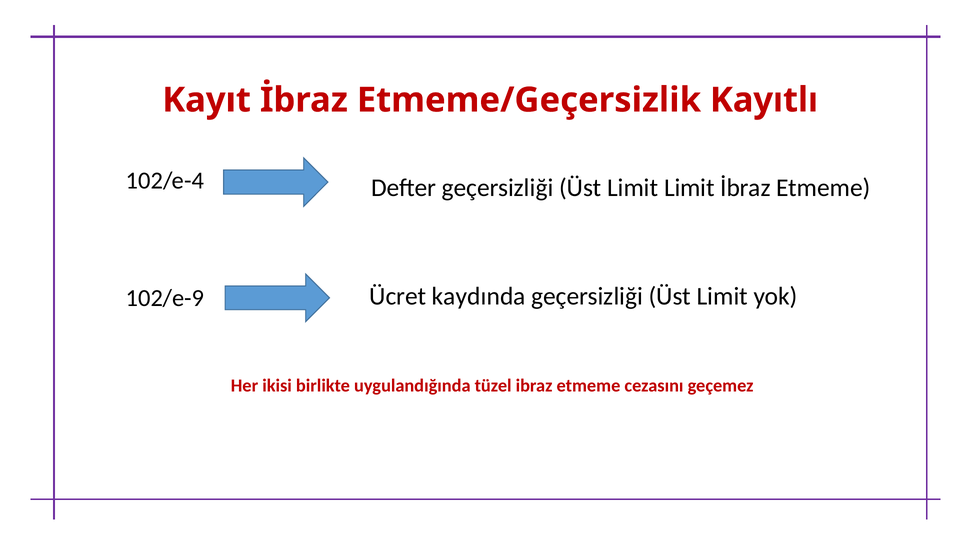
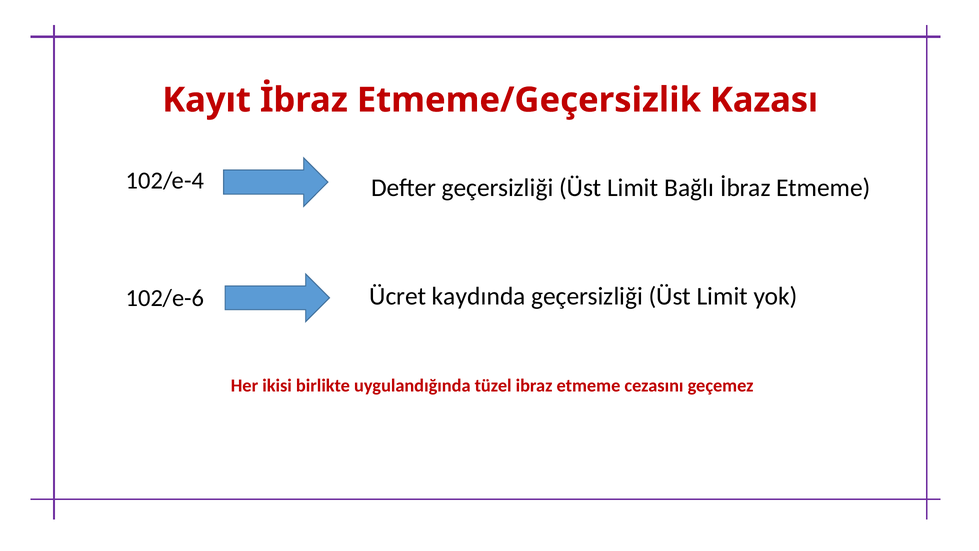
Kayıtlı: Kayıtlı -> Kazası (764, 100)
Limit Limit: Limit -> Bağlı (689, 188)
102/e-9: 102/e-9 -> 102/e-6 (165, 298)
